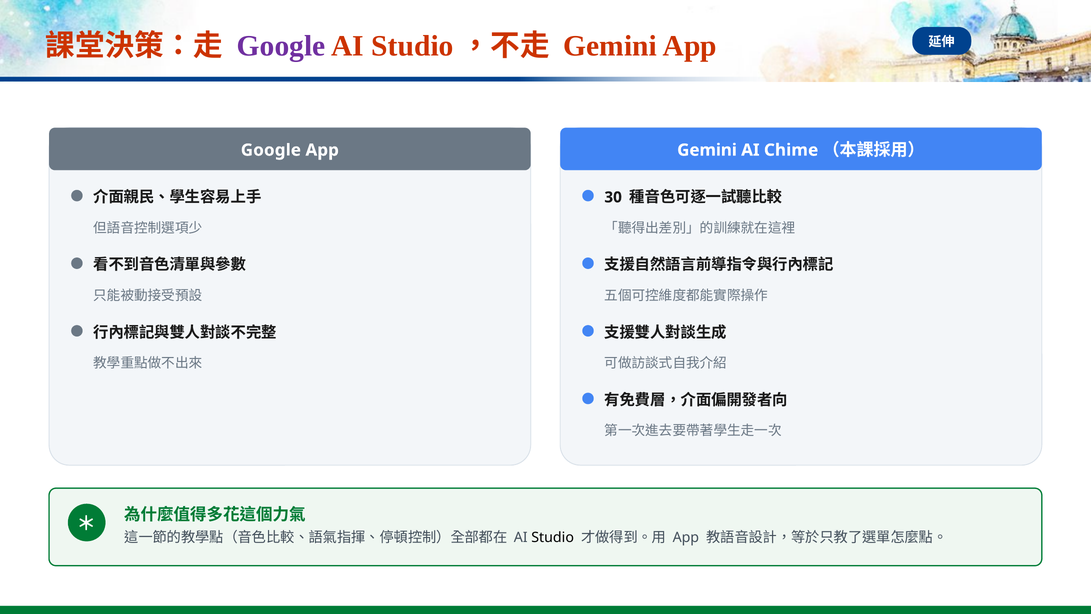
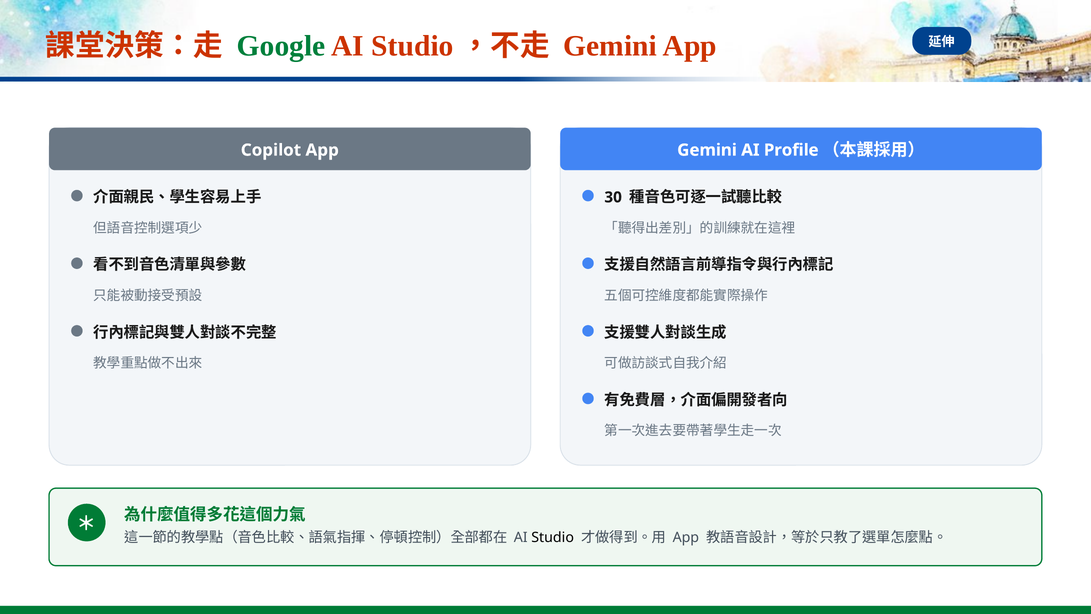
Google colour: purple -> green (281, 46)
Google: Google -> Copilot (271, 150)
Chime: Chime -> Profile (791, 150)
